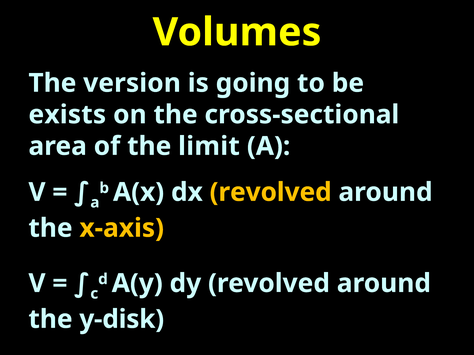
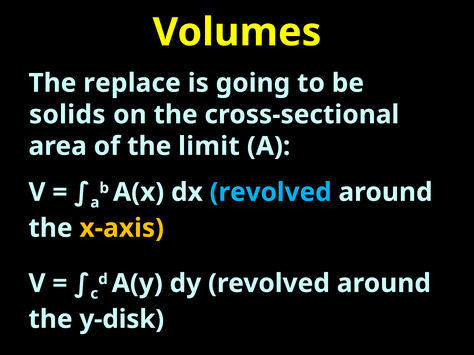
version: version -> replace (132, 83)
exists: exists -> solids (67, 115)
revolved colour: yellow -> light blue (271, 192)
